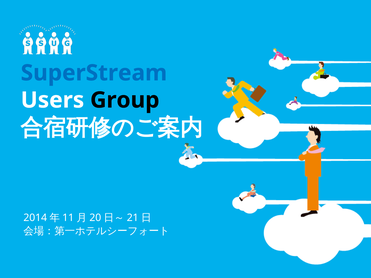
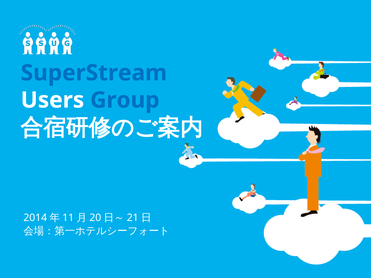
Group colour: black -> blue (125, 100)
